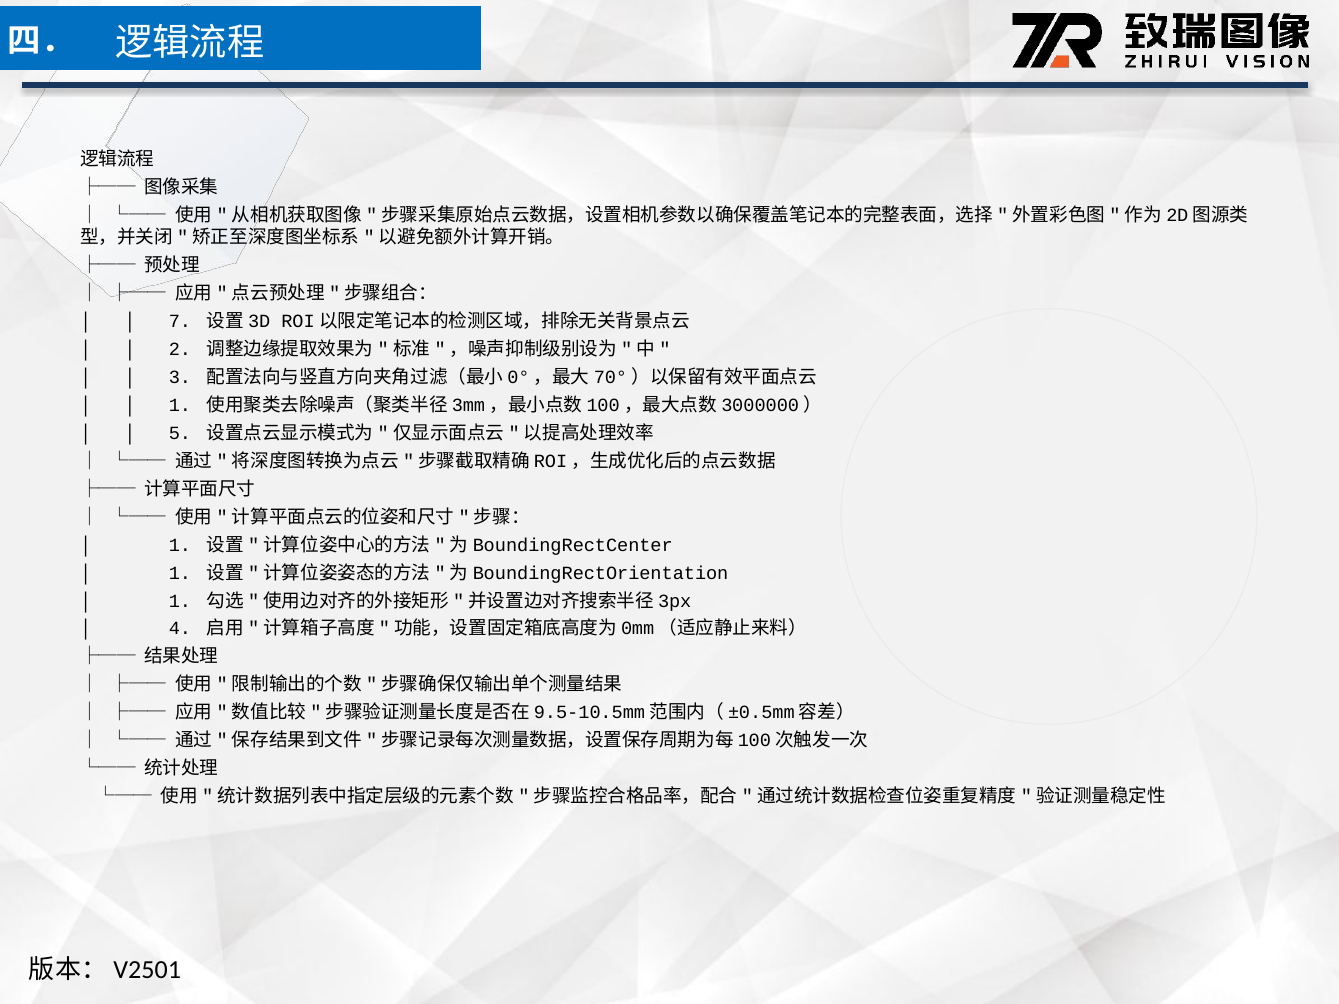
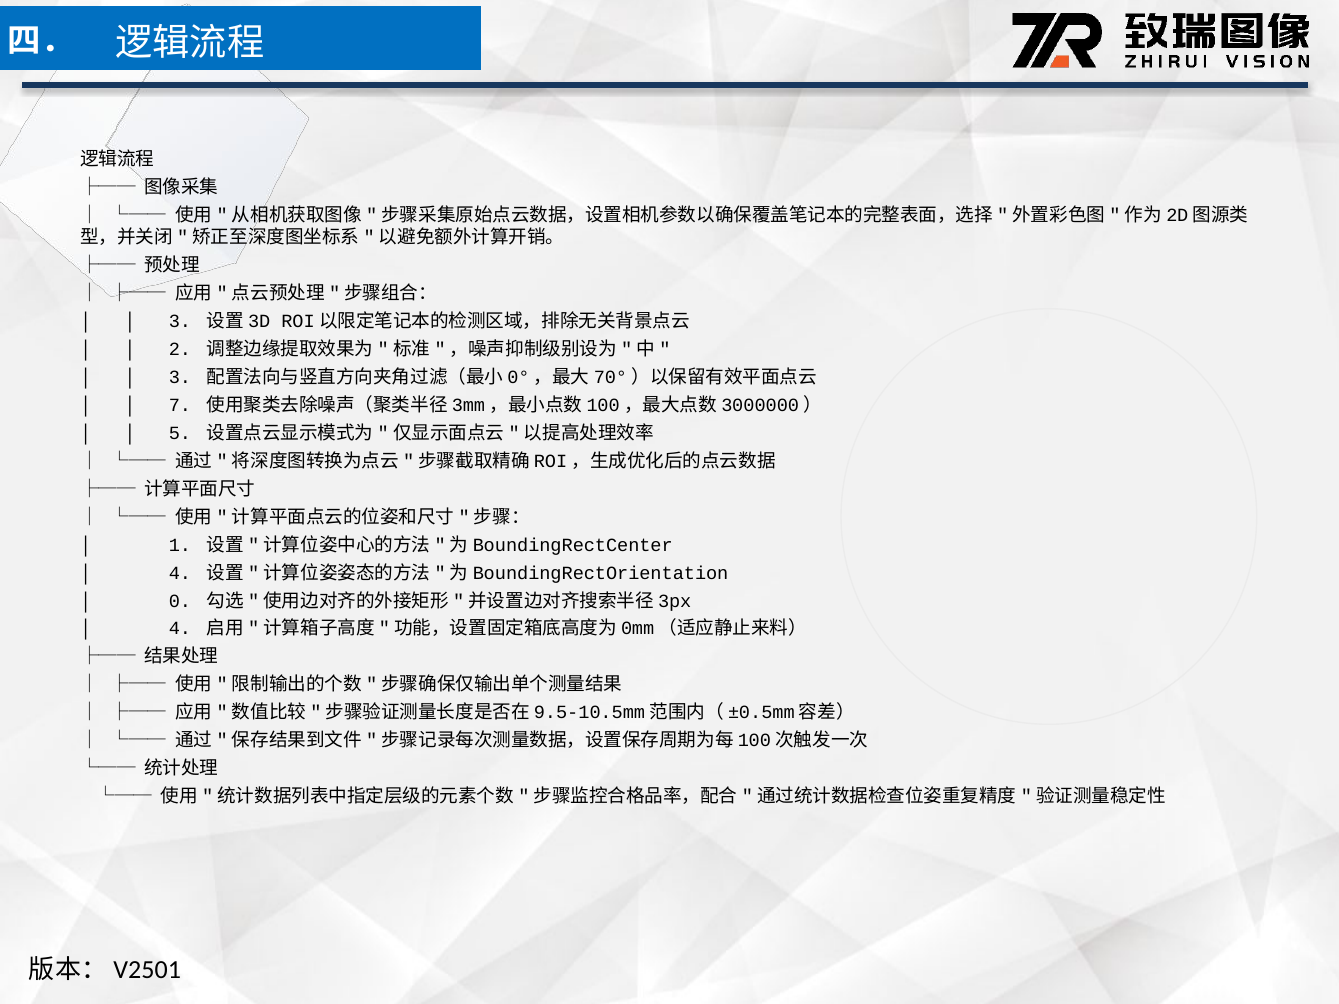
7: 7 -> 3 (180, 322)
1: 1 -> 7 (180, 405)
1: 1 -> 4 (180, 573)
1: 1 -> 0 (180, 601)
